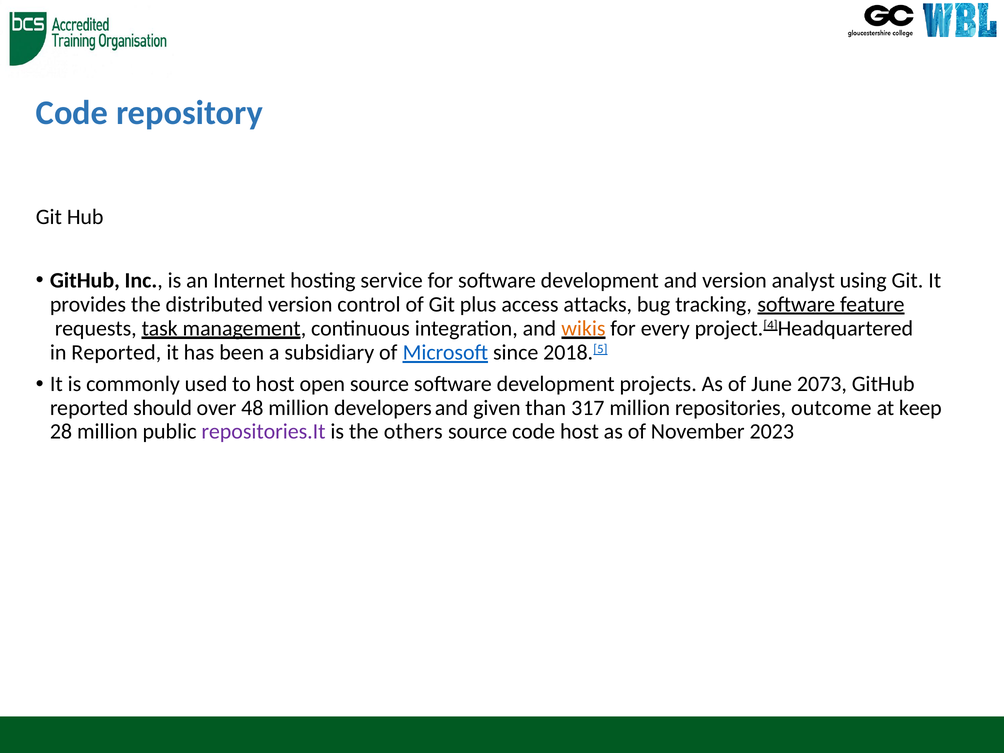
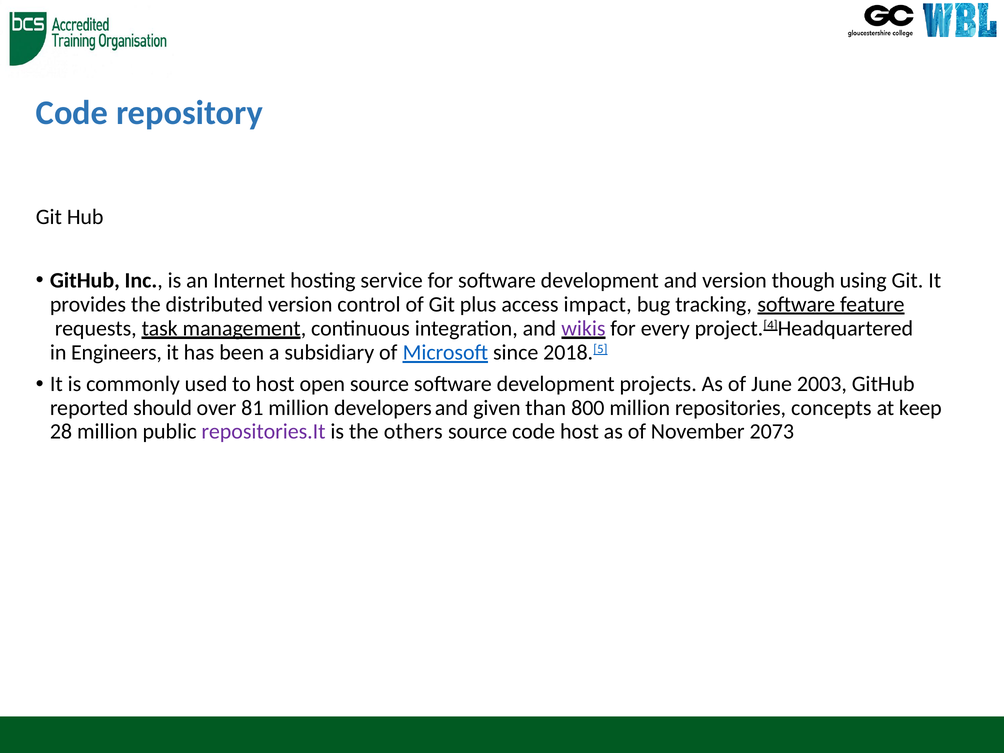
analyst: analyst -> though (803, 280)
attacks: attacks -> impact (598, 304)
wikis colour: orange -> purple (583, 328)
in Reported: Reported -> Engineers (116, 352)
2073: 2073 -> 2003 (822, 384)
48: 48 -> 81 (252, 408)
317: 317 -> 800 (588, 408)
outcome: outcome -> concepts (831, 408)
2023: 2023 -> 2073 (772, 432)
